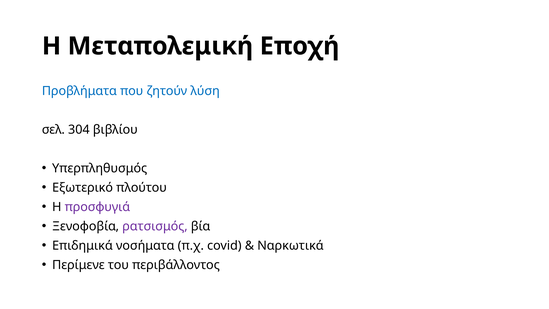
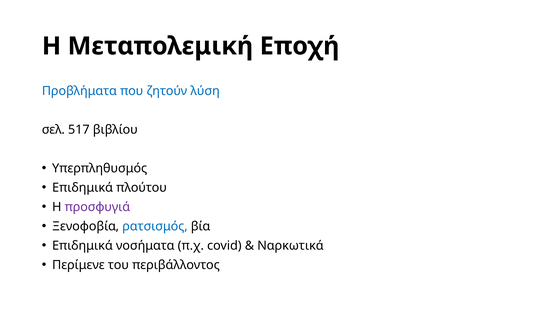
304: 304 -> 517 (79, 130)
Εξωτερικό: Εξωτερικό -> Επιδημικά (83, 187)
ρατσισμός colour: purple -> blue (155, 226)
